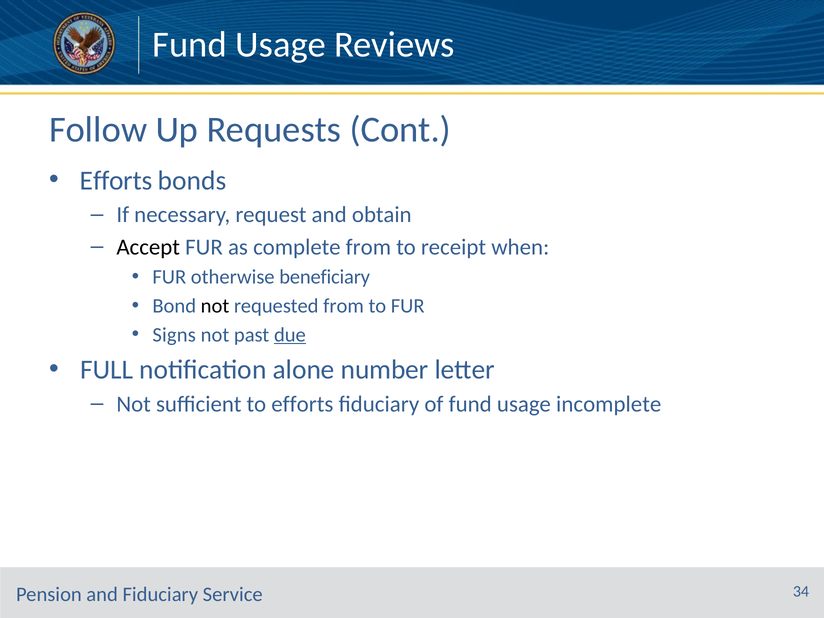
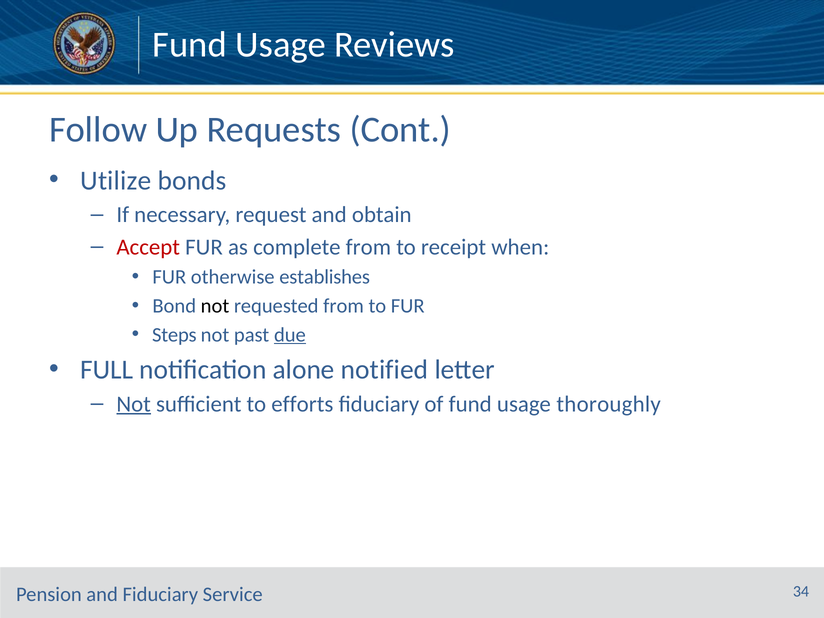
Efforts: Efforts -> Utilize (116, 180)
Accept colour: black -> red (148, 247)
beneficiary: beneficiary -> establishes (325, 277)
Signs: Signs -> Steps (174, 335)
number: number -> notified (385, 370)
Not underline: none -> present (134, 404)
incomplete: incomplete -> thoroughly (609, 404)
